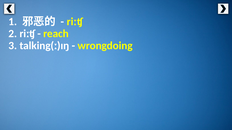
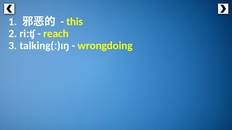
riːʧ: riːʧ -> this (75, 22)
